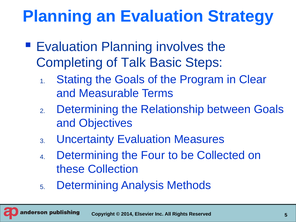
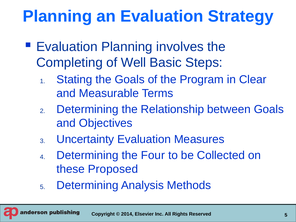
Talk: Talk -> Well (134, 63)
Collection: Collection -> Proposed (113, 169)
